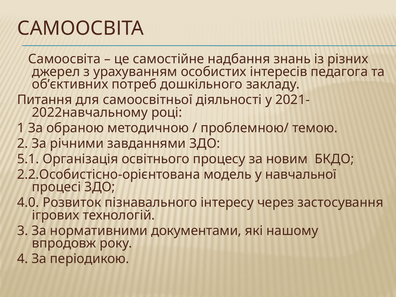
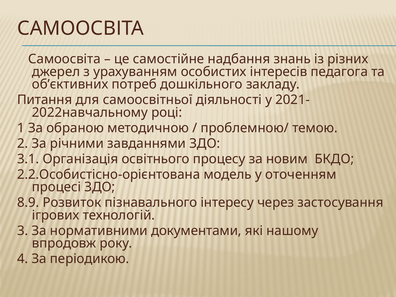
5.1: 5.1 -> 3.1 (28, 159)
навчальної: навчальної -> оточенням (301, 174)
4.0: 4.0 -> 8.9 (28, 203)
